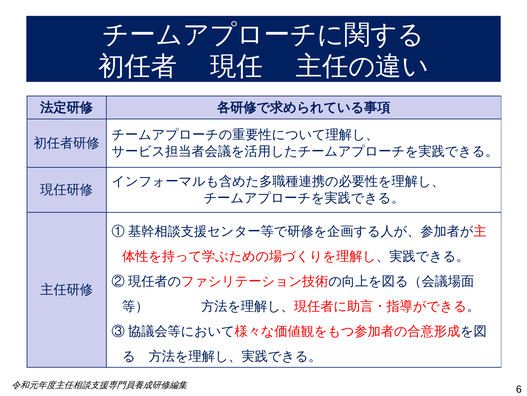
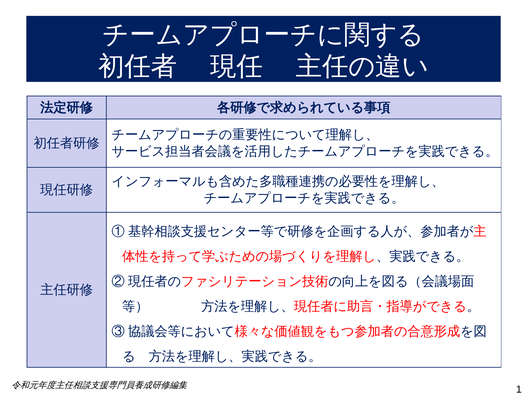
6: 6 -> 1 (519, 389)
